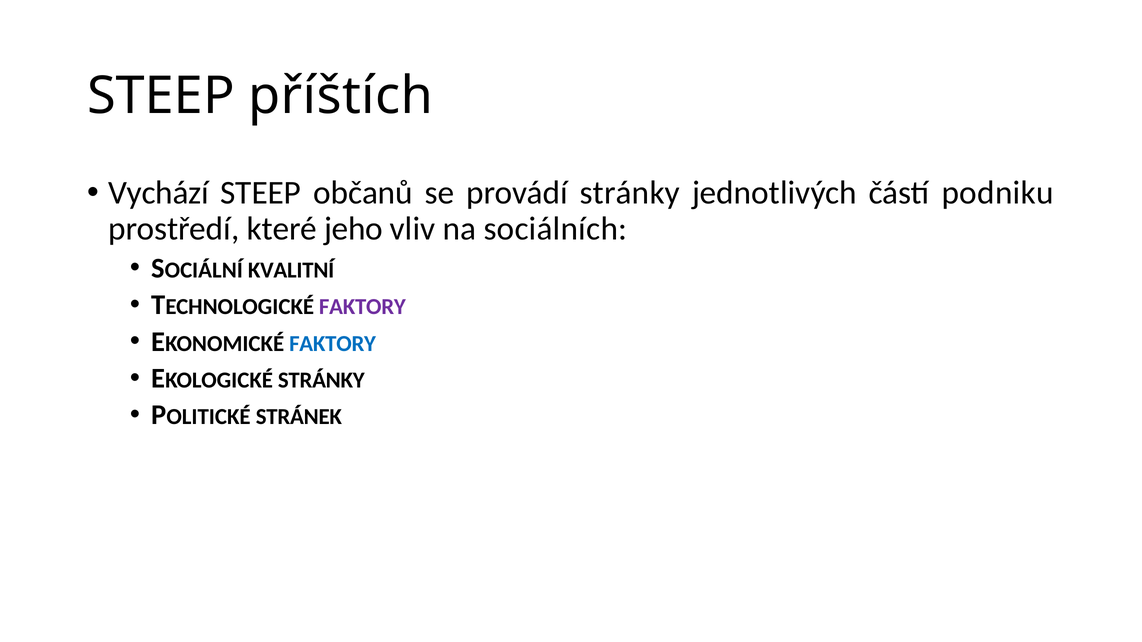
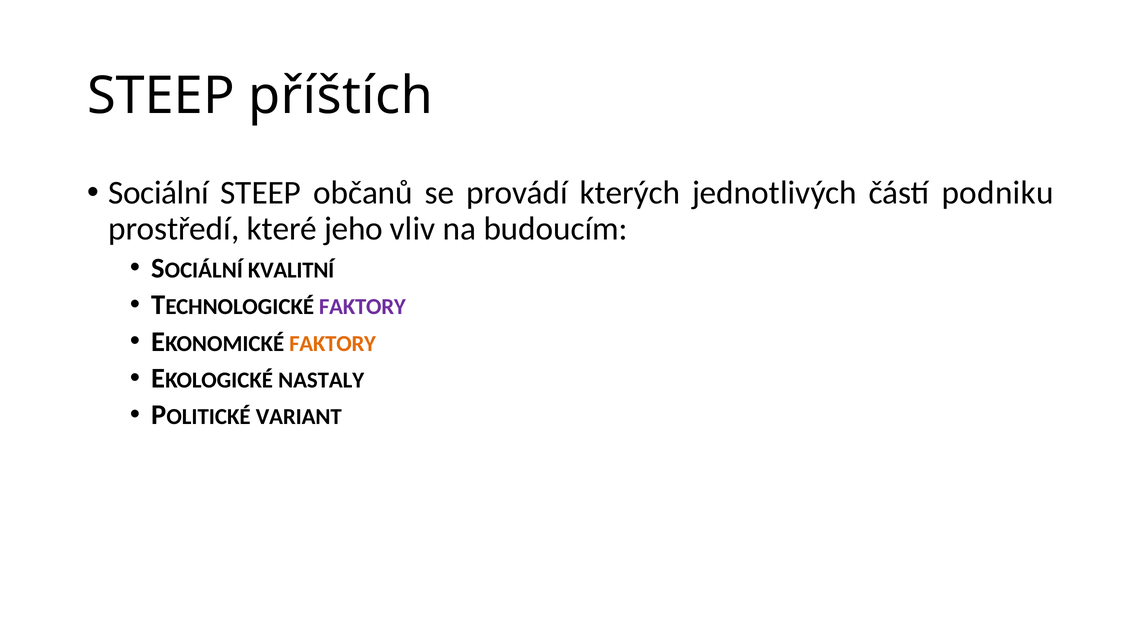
Vychází: Vychází -> Sociální (159, 193)
provádí stránky: stránky -> kterých (630, 193)
sociálních: sociálních -> budoucím (556, 229)
FAKTORY colour: blue -> orange (333, 344)
STRÁNKY: STRÁNKY -> NASTALY (321, 380)
STRÁNEK: STRÁNEK -> VARIANT (299, 417)
